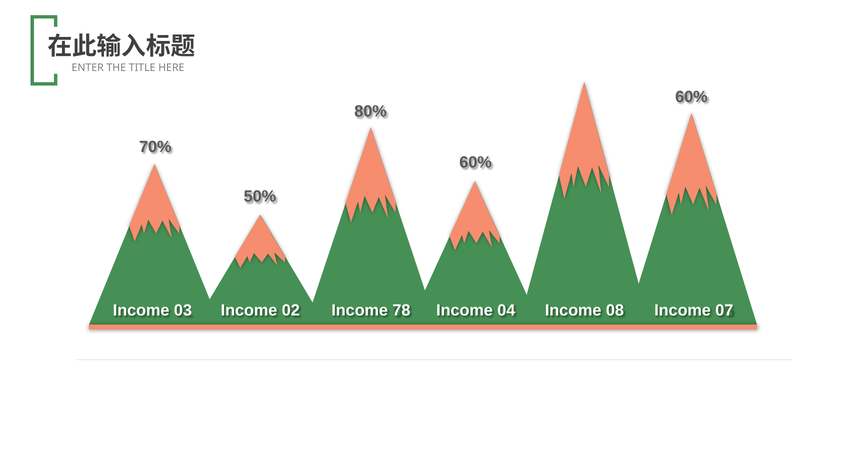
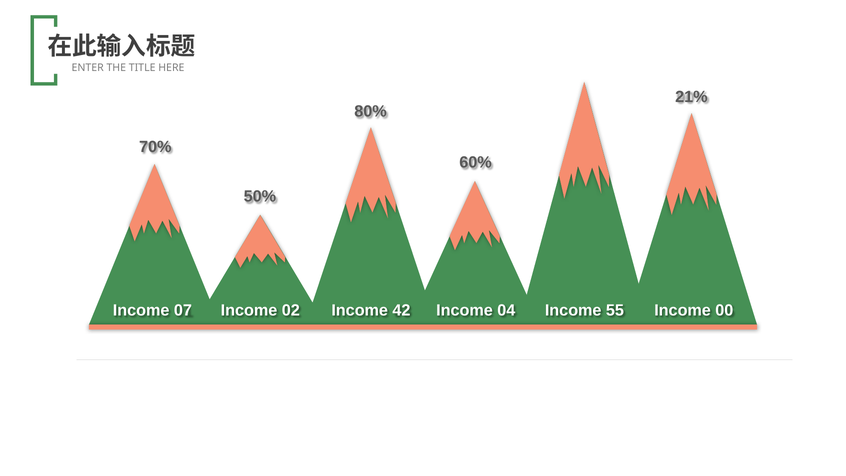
60%: 60% -> 21% (691, 97)
03: 03 -> 07 (183, 310)
78: 78 -> 42 (401, 310)
08: 08 -> 55 (615, 310)
07: 07 -> 00 (724, 310)
